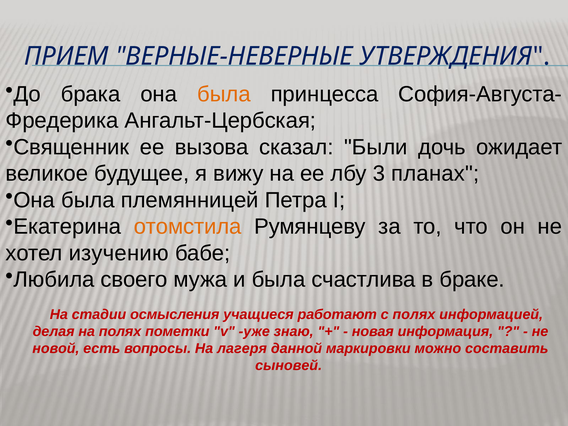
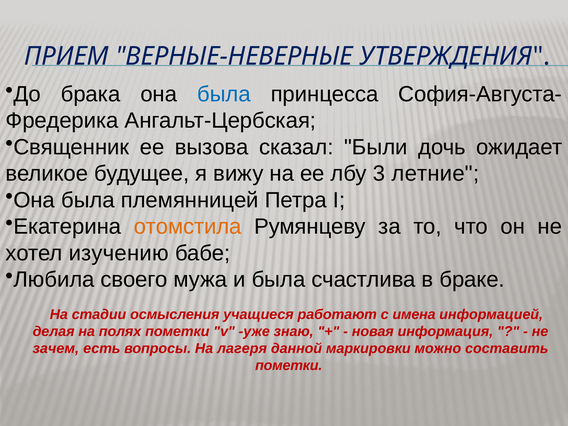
была colour: orange -> blue (224, 94)
планах: планах -> летние (435, 174)
с полях: полях -> имена (414, 314)
новой: новой -> зачем (56, 349)
сыновей: сыновей -> пометки (289, 366)
